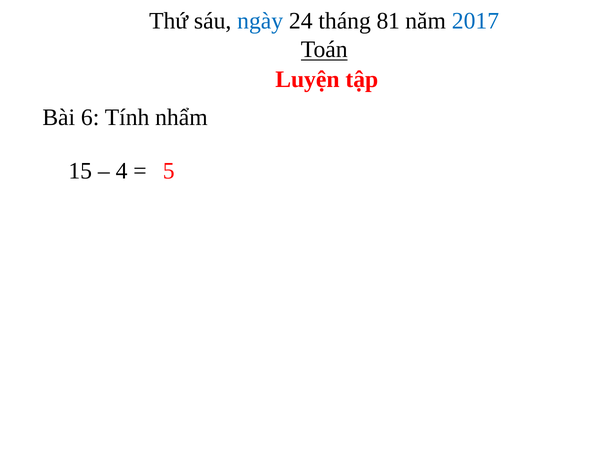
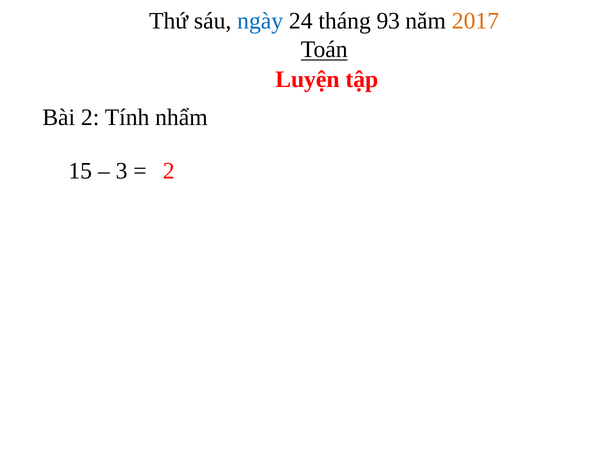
81: 81 -> 93 (388, 21)
2017 colour: blue -> orange (475, 21)
Bài 6: 6 -> 2 (90, 117)
4: 4 -> 3 (122, 171)
5: 5 -> 2 (169, 171)
